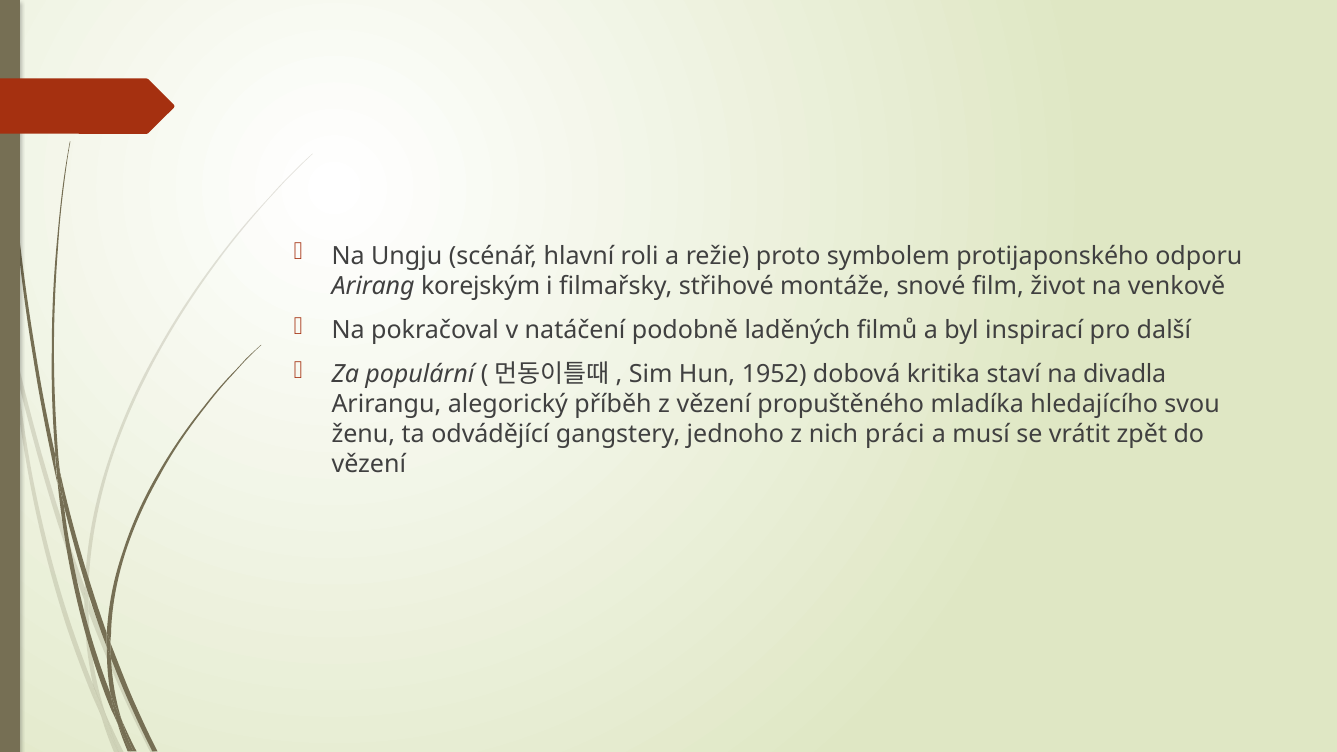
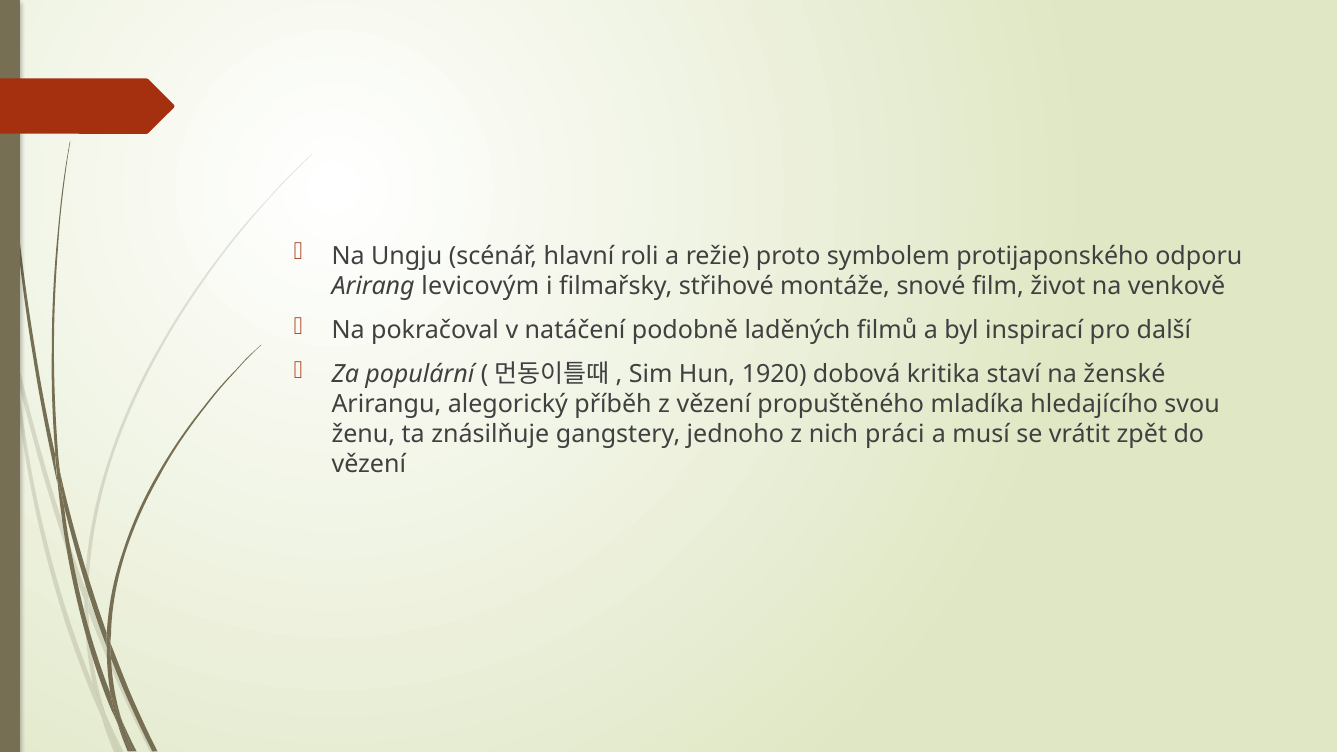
korejským: korejským -> levicovým (480, 286)
1952: 1952 -> 1920 (774, 374)
divadla: divadla -> ženské (1124, 374)
odvádějící: odvádějící -> znásilňuje (490, 434)
